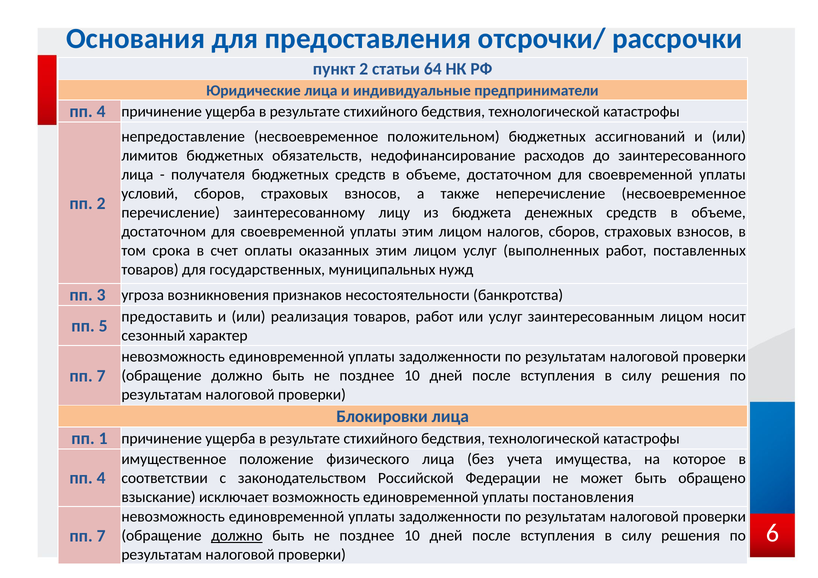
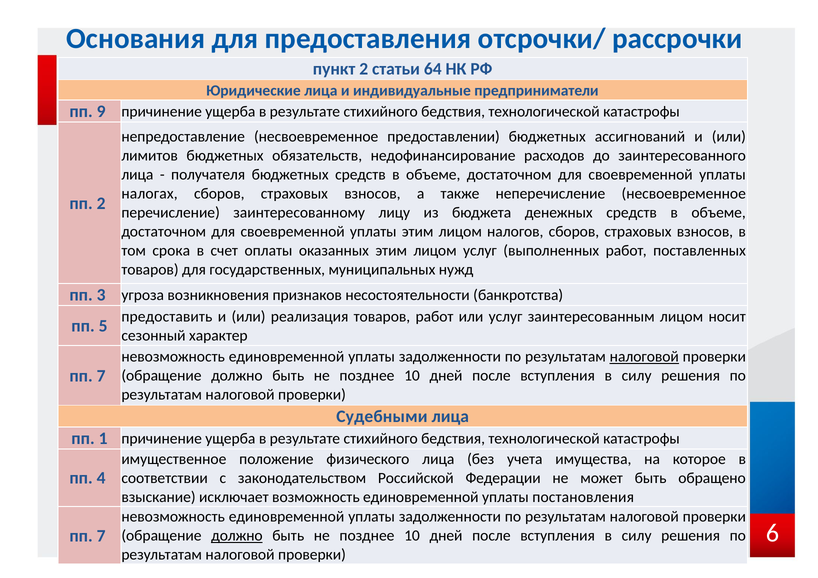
4: 4 -> 9 (101, 112)
положительном: положительном -> предоставлении (444, 137)
условий: условий -> налогах (150, 194)
налоговой underline: none -> present (644, 357)
Блокировки: Блокировки -> Судебными (382, 417)
